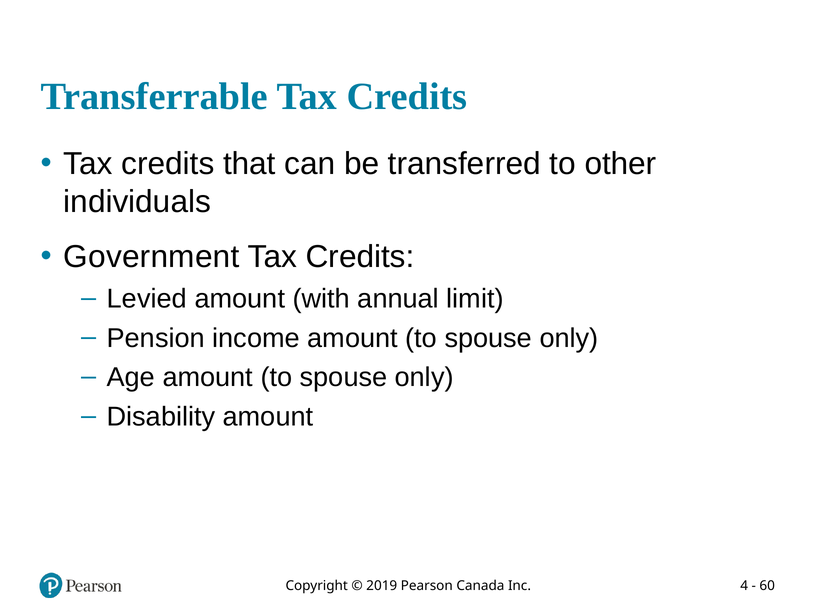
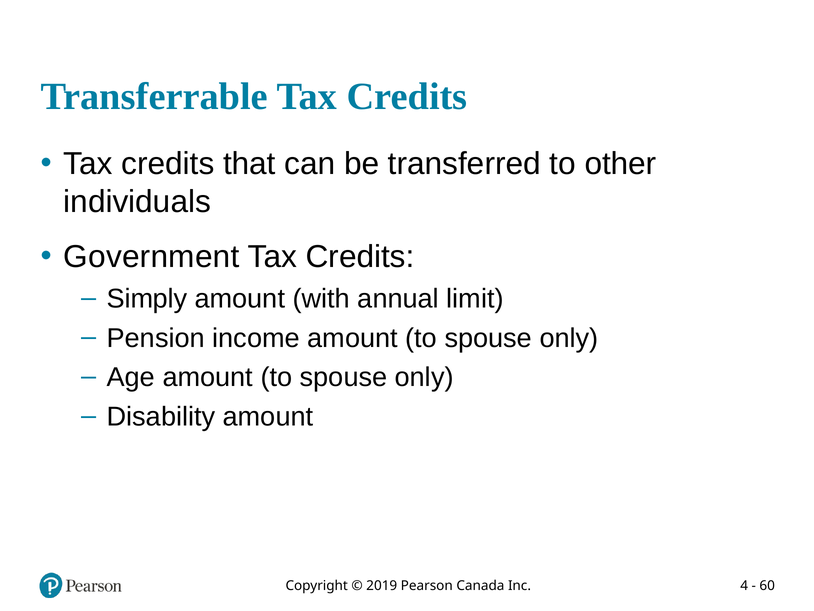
Levied: Levied -> Simply (147, 298)
